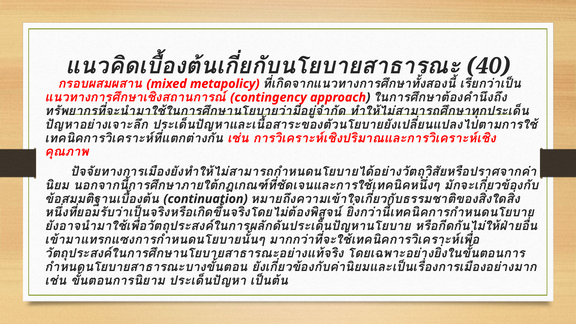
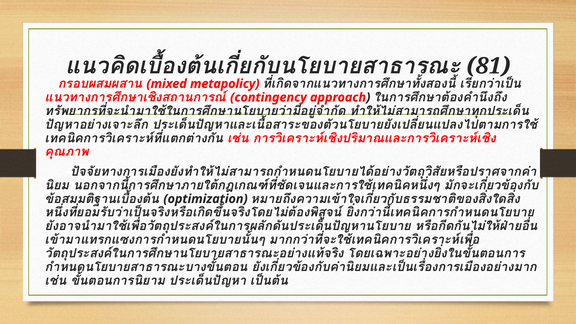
40: 40 -> 81 (488, 66)
continuation: continuation -> optimization (206, 199)
